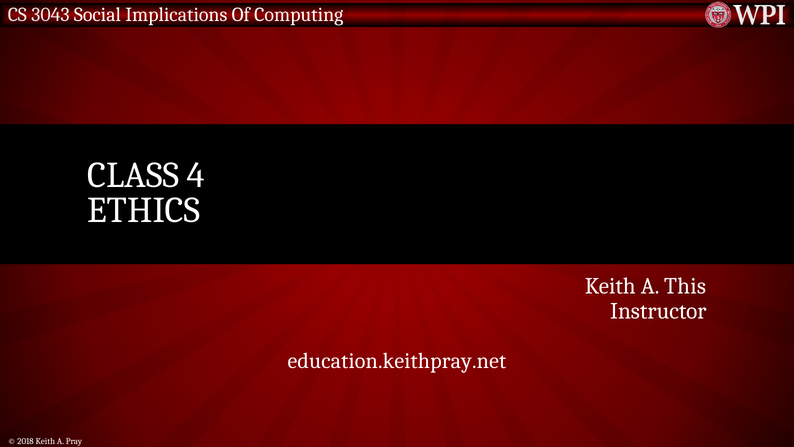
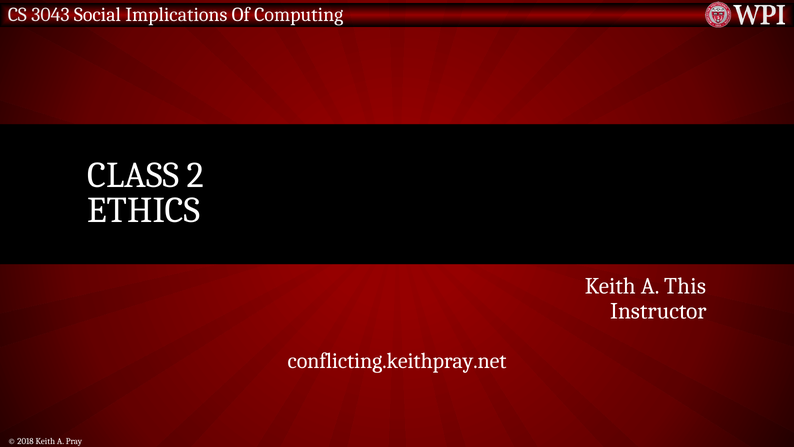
4: 4 -> 2 (196, 175)
education.keithpray.net: education.keithpray.net -> conflicting.keithpray.net (397, 360)
